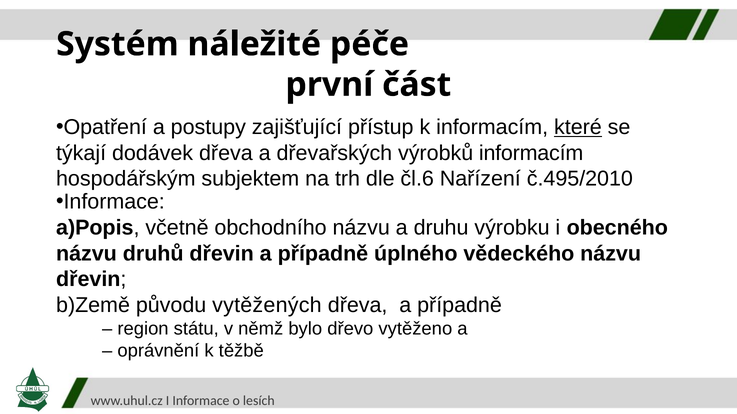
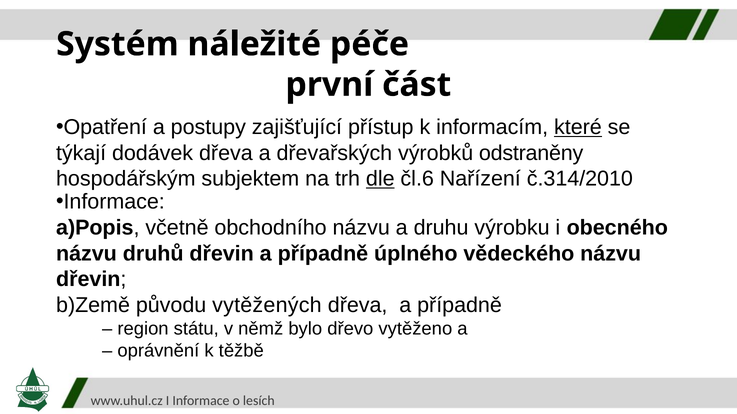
výrobků informacím: informacím -> odstraněny (531, 153)
dle underline: none -> present (380, 179)
č.495/2010: č.495/2010 -> č.314/2010 (580, 179)
